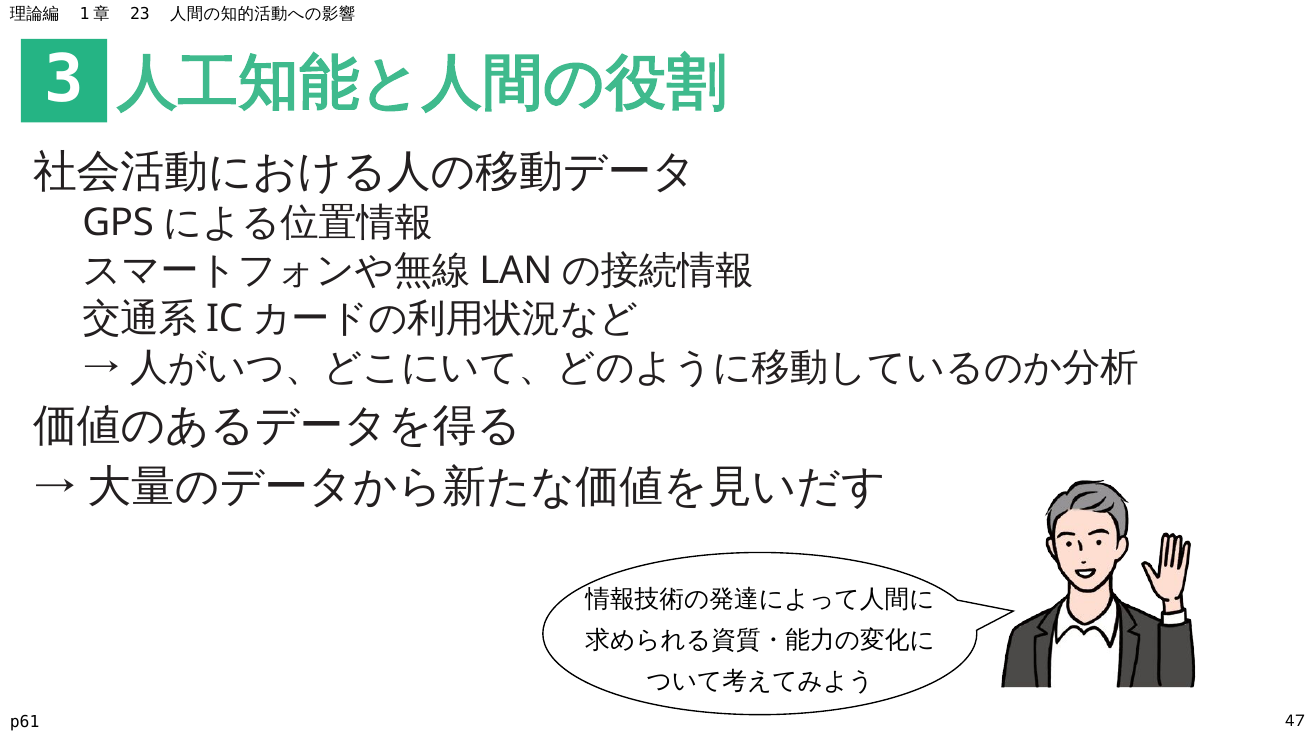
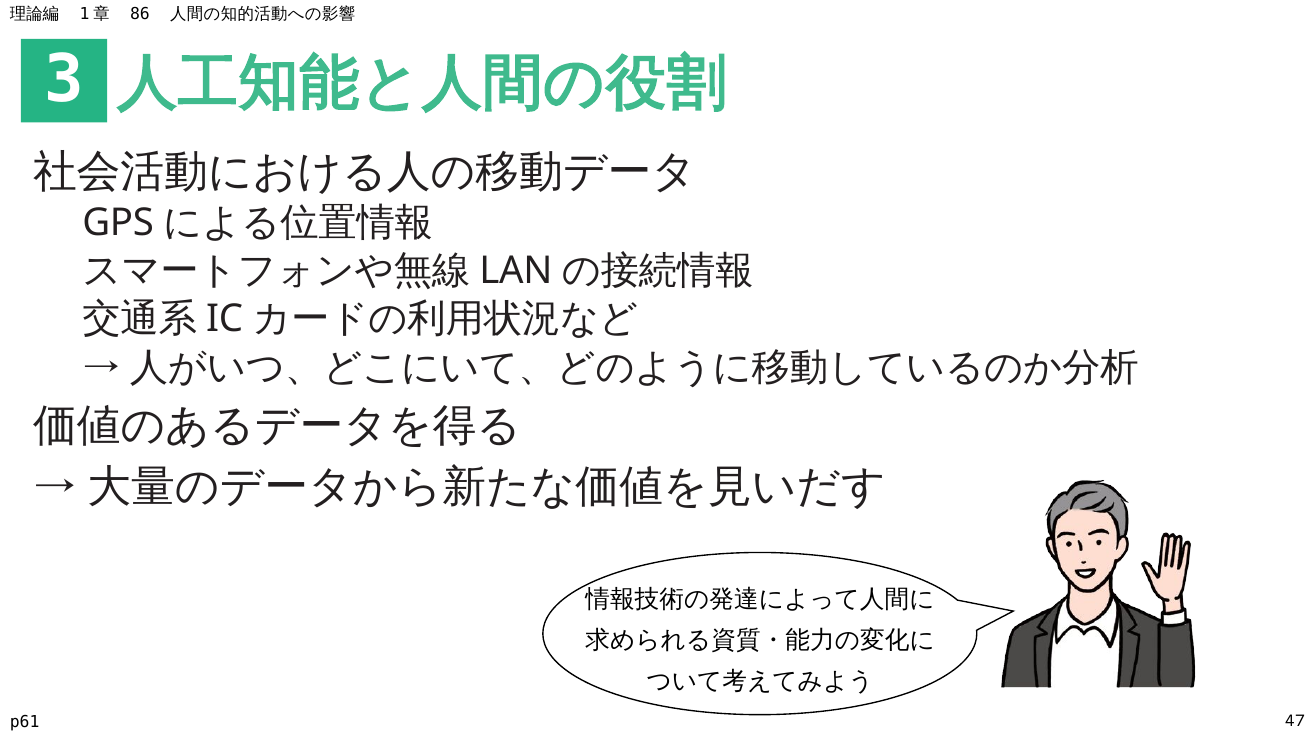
23: 23 -> 86 (140, 14)
